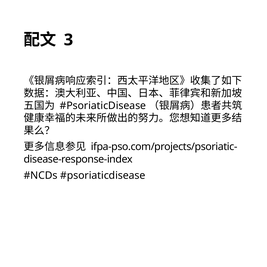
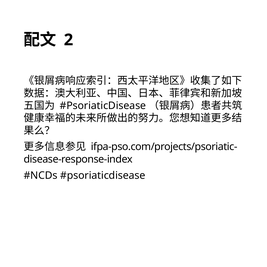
3: 3 -> 2 (68, 40)
